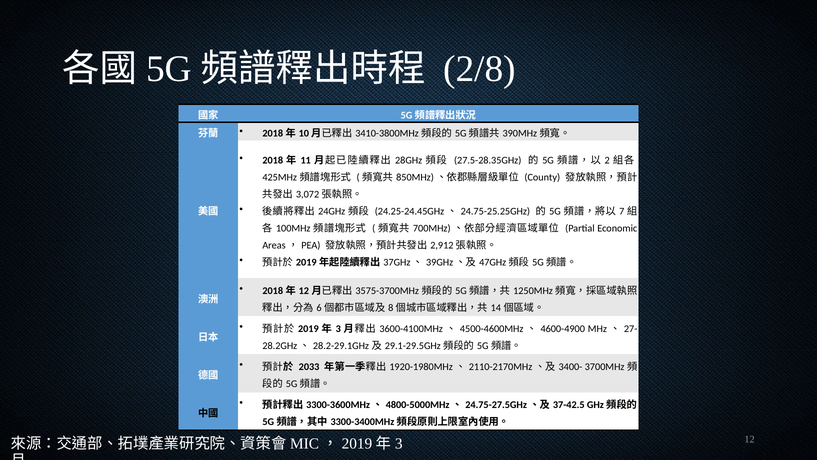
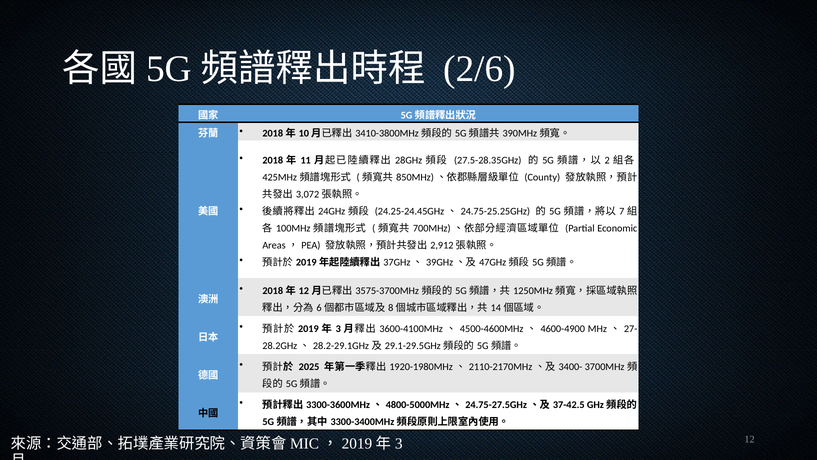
2/8: 2/8 -> 2/6 (480, 69)
2033: 2033 -> 2025 (309, 367)
